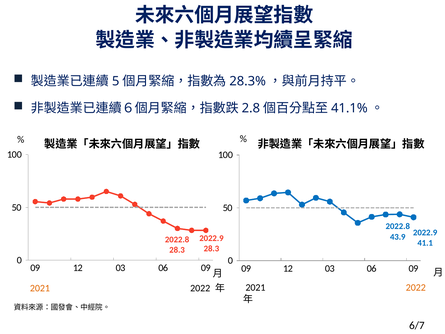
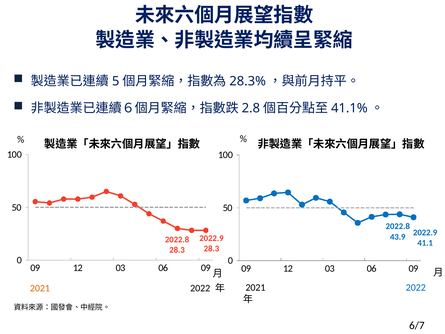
2022 colour: orange -> blue (416, 287)
